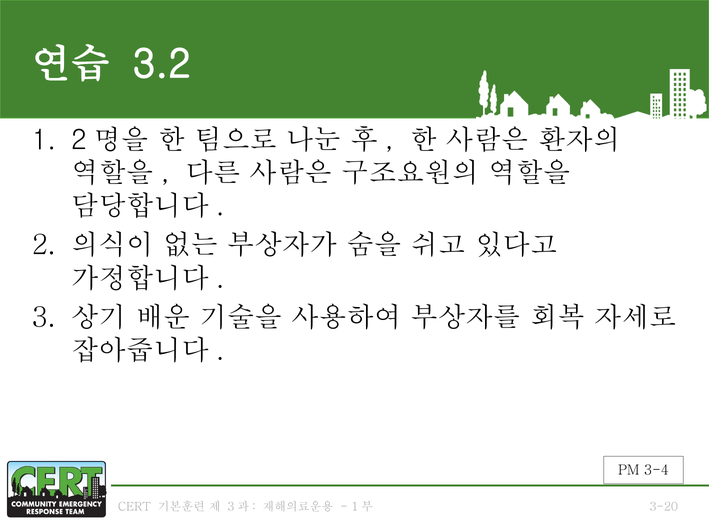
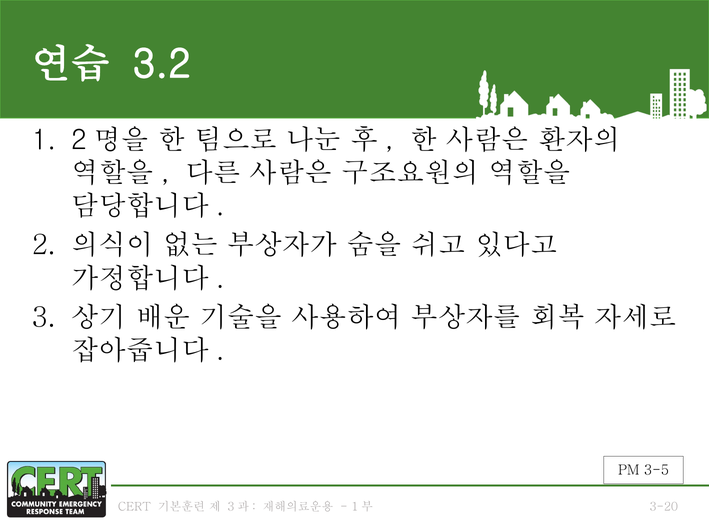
3-4: 3-4 -> 3-5 (656, 470)
